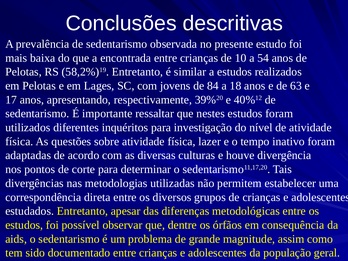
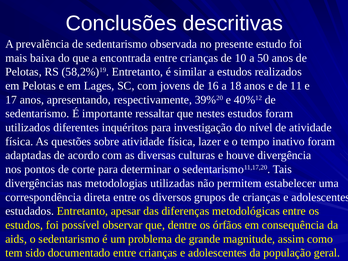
54: 54 -> 50 (263, 58)
84: 84 -> 16 (213, 86)
63: 63 -> 11 (296, 86)
